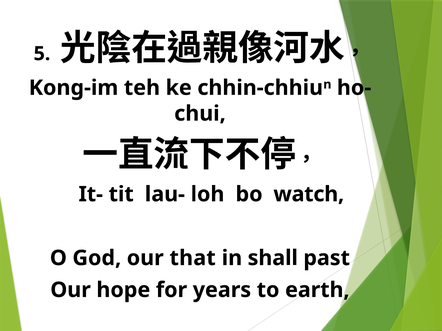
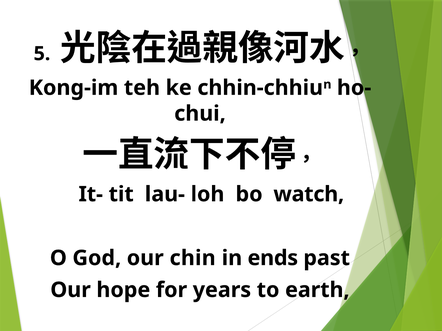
that: that -> chin (193, 258)
shall: shall -> ends (273, 258)
